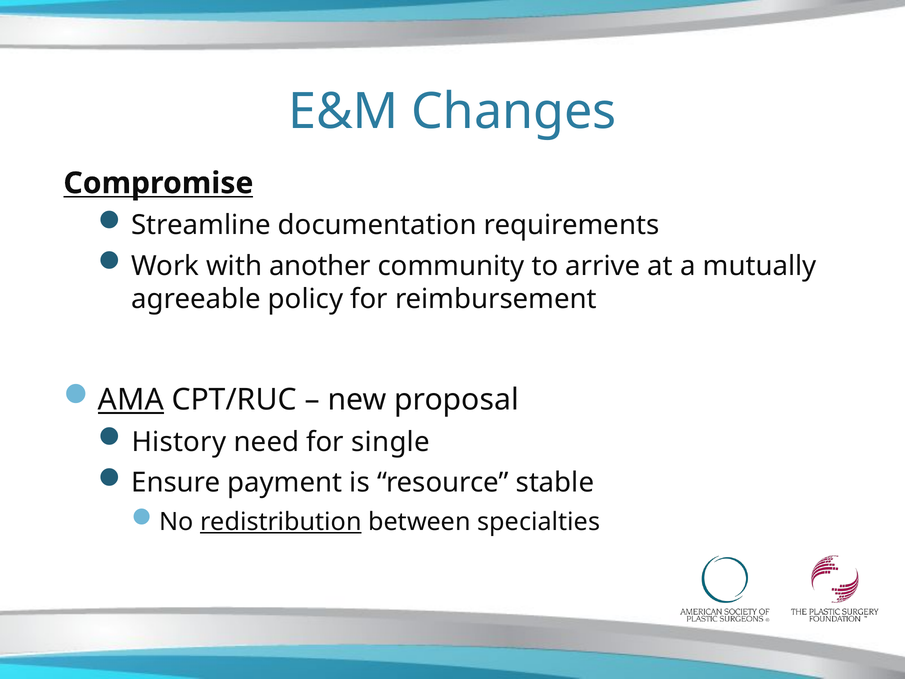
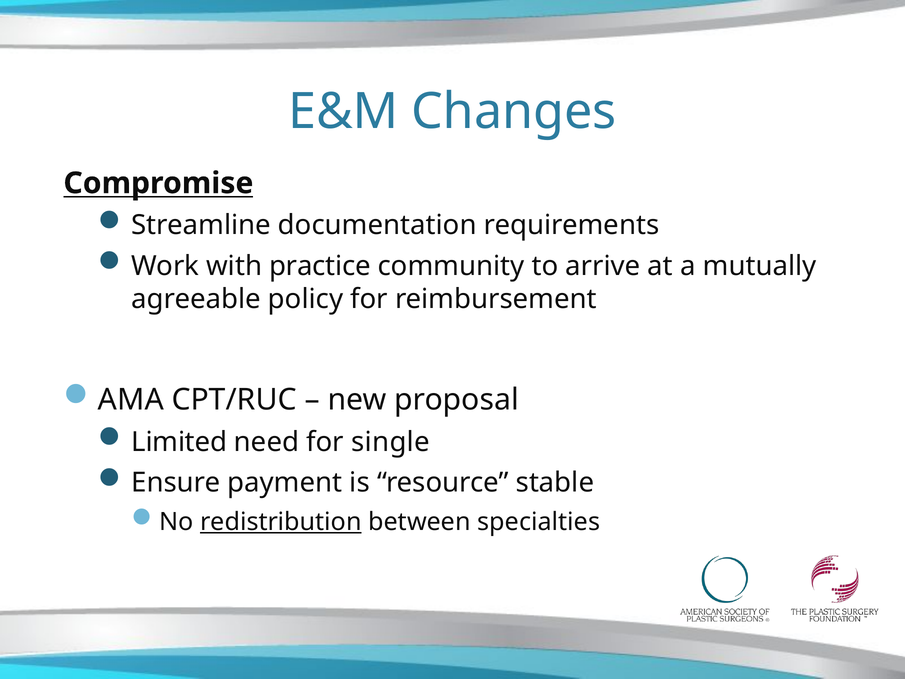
another: another -> practice (320, 266)
AMA underline: present -> none (131, 400)
History: History -> Limited (179, 442)
